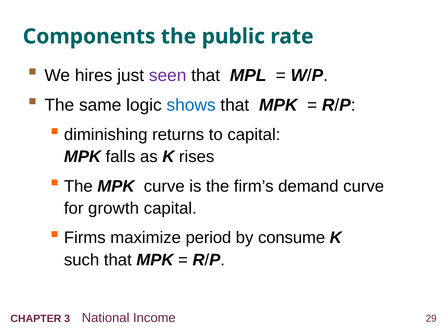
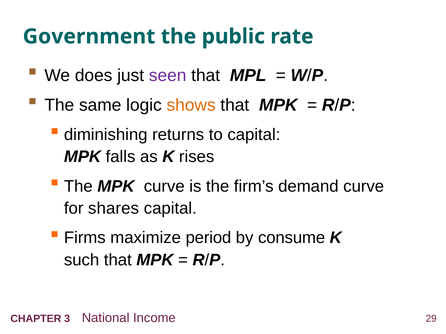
Components: Components -> Government (89, 37)
hires: hires -> does (94, 75)
shows colour: blue -> orange (191, 105)
growth: growth -> shares (114, 209)
